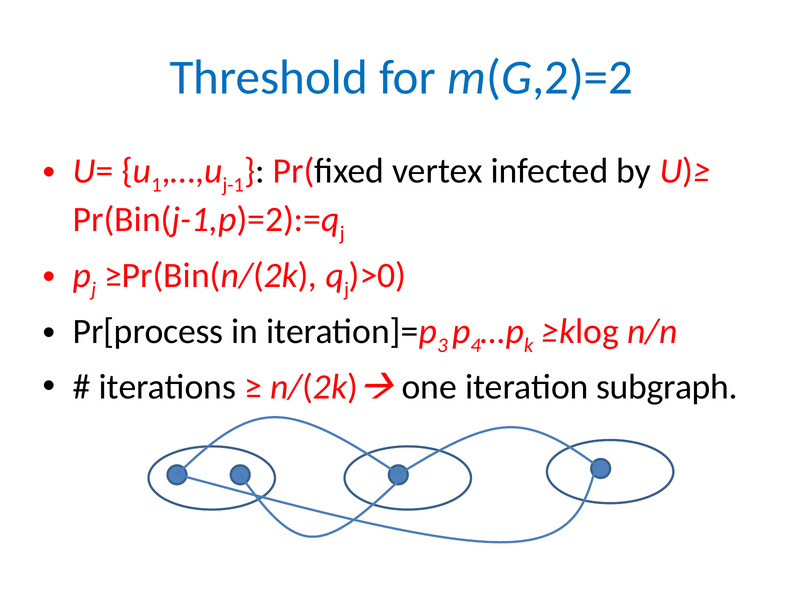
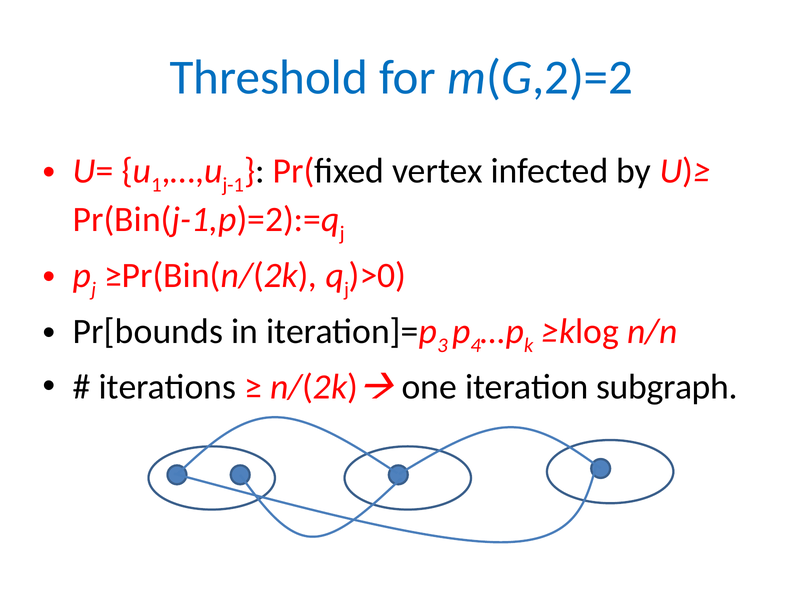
Pr[process: Pr[process -> Pr[bounds (148, 331)
